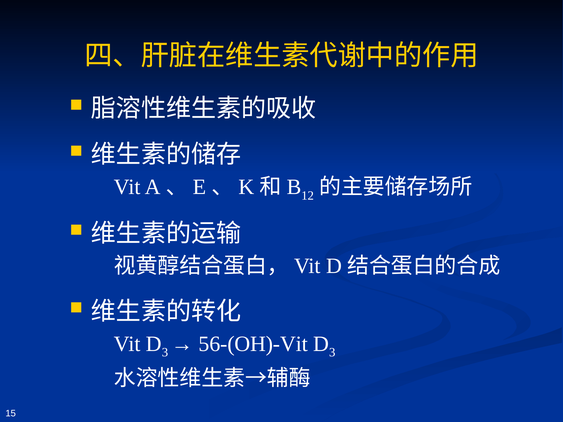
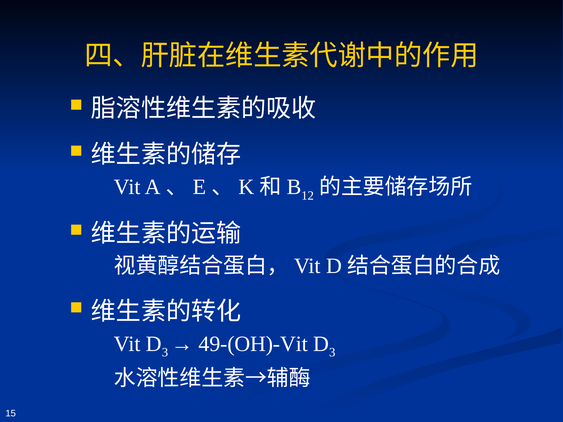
56-(OH)-Vit: 56-(OH)-Vit -> 49-(OH)-Vit (253, 344)
